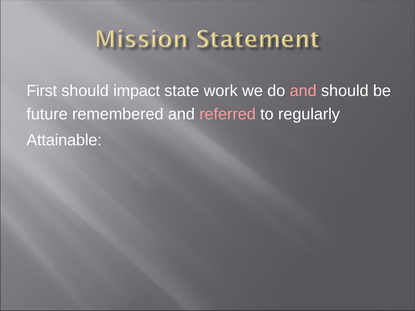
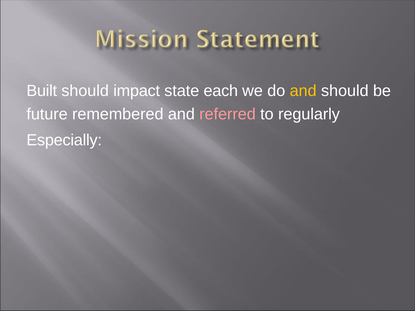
First: First -> Built (42, 91)
work: work -> each (221, 91)
and colour: pink -> yellow (303, 91)
Attainable: Attainable -> Especially (64, 140)
